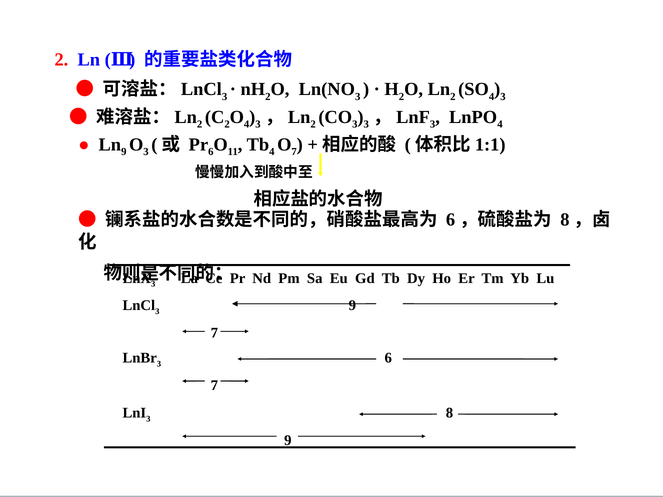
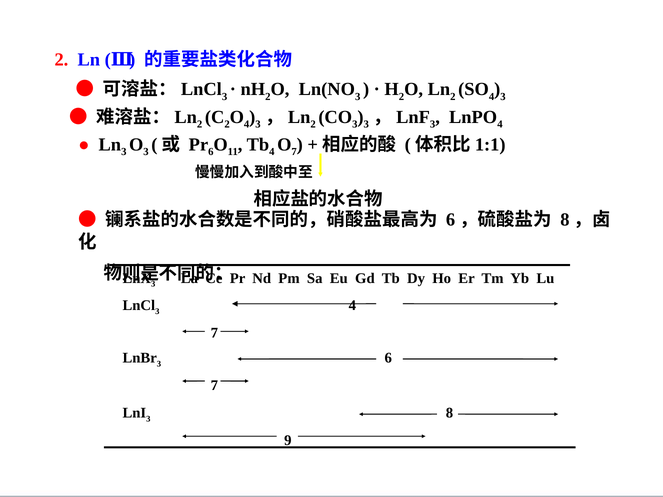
Ln 9: 9 -> 3 (124, 152)
9: 9 -> 4 (352, 306)
